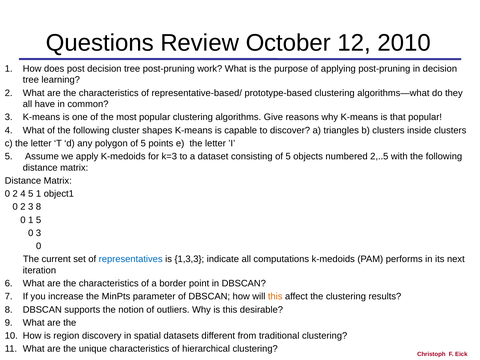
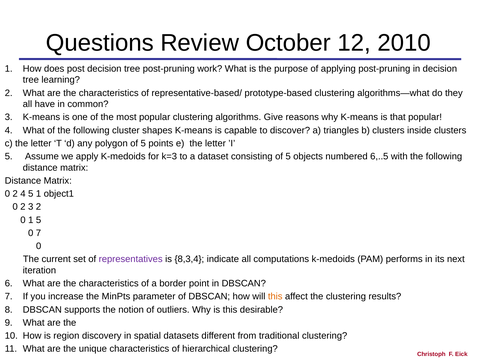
2,..5: 2,..5 -> 6,..5 (379, 156)
3 8: 8 -> 2 (38, 207)
0 3: 3 -> 7 (39, 233)
representatives colour: blue -> purple (131, 259)
1,3,3: 1,3,3 -> 8,3,4 (189, 259)
